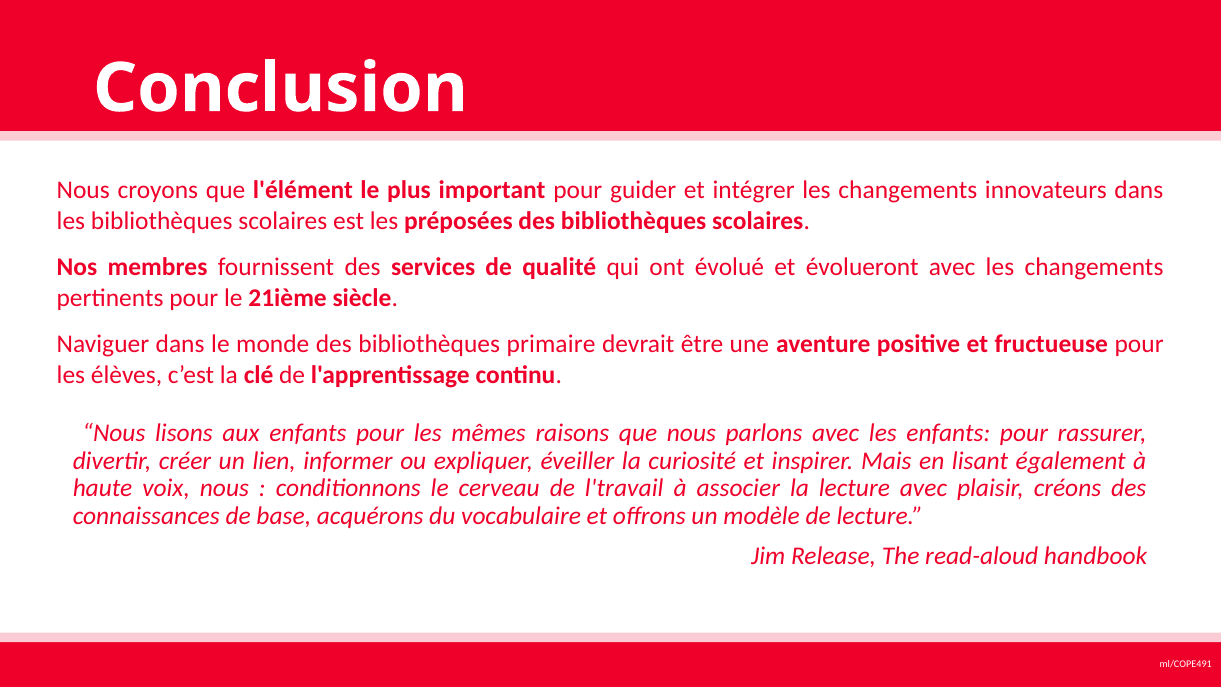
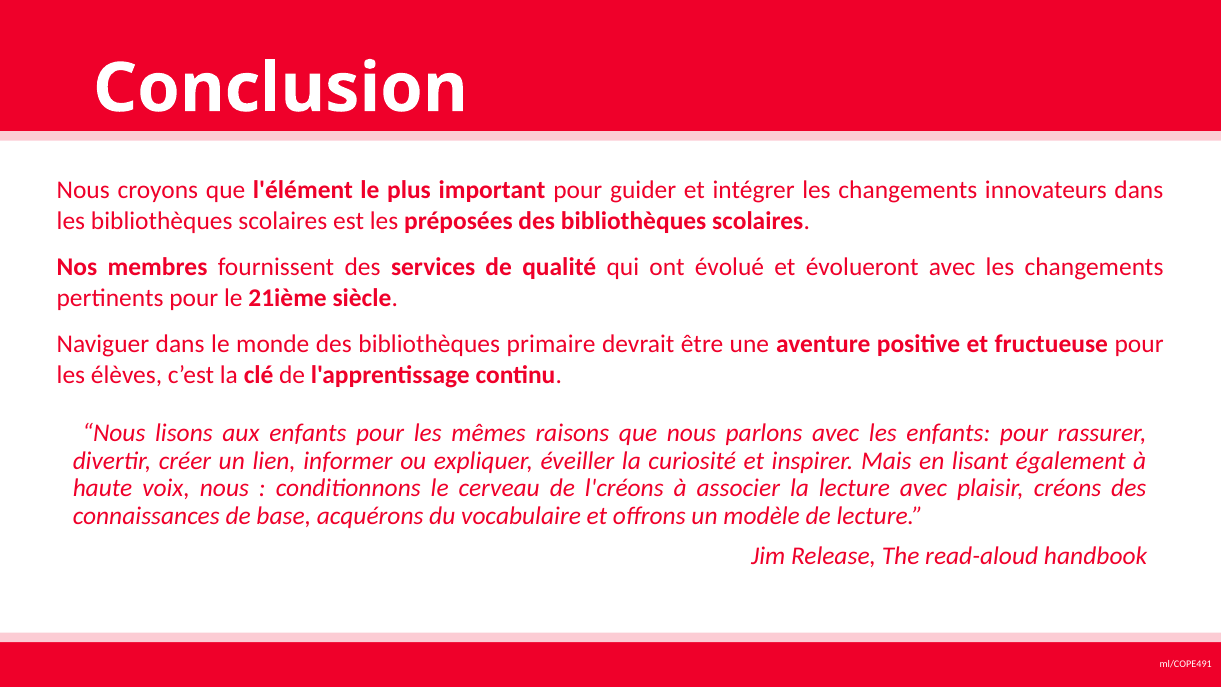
l'travail: l'travail -> l'créons (624, 488)
